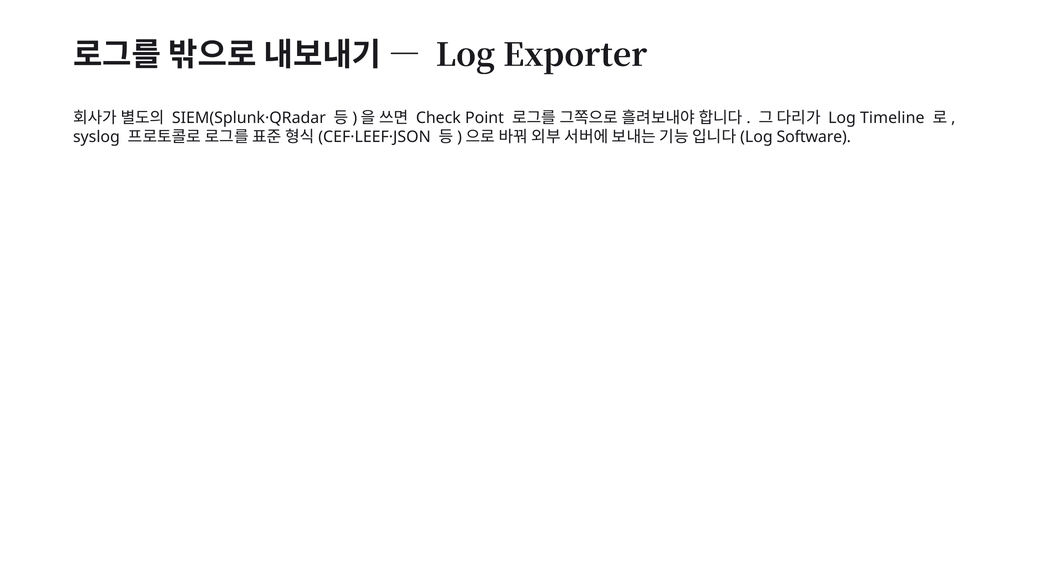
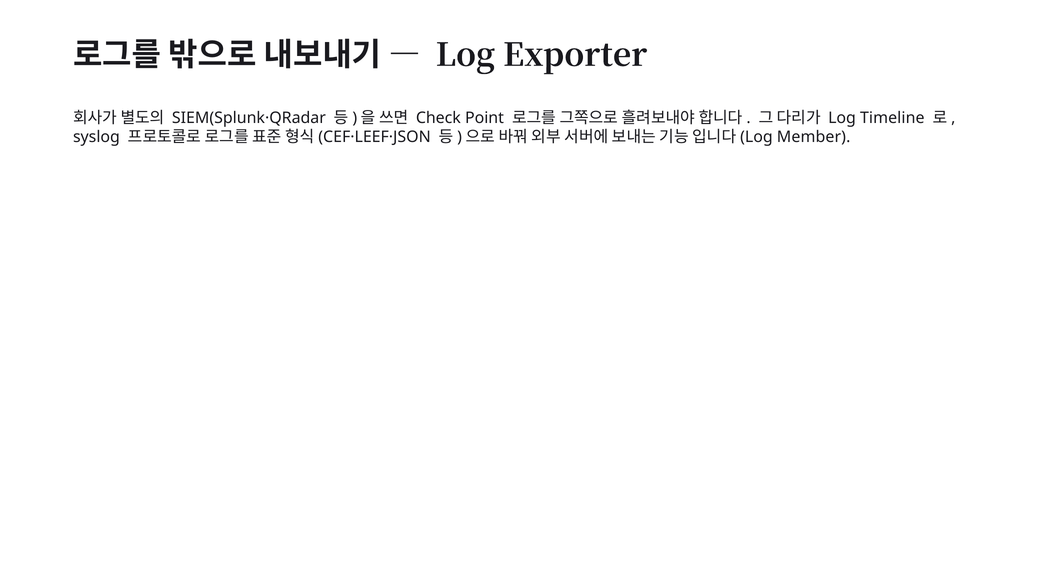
Software: Software -> Member (814, 137)
